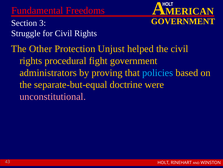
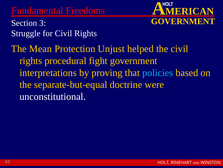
Other: Other -> Mean (41, 49)
administrators: administrators -> interpretations (48, 72)
unconstitutional colour: pink -> white (53, 96)
